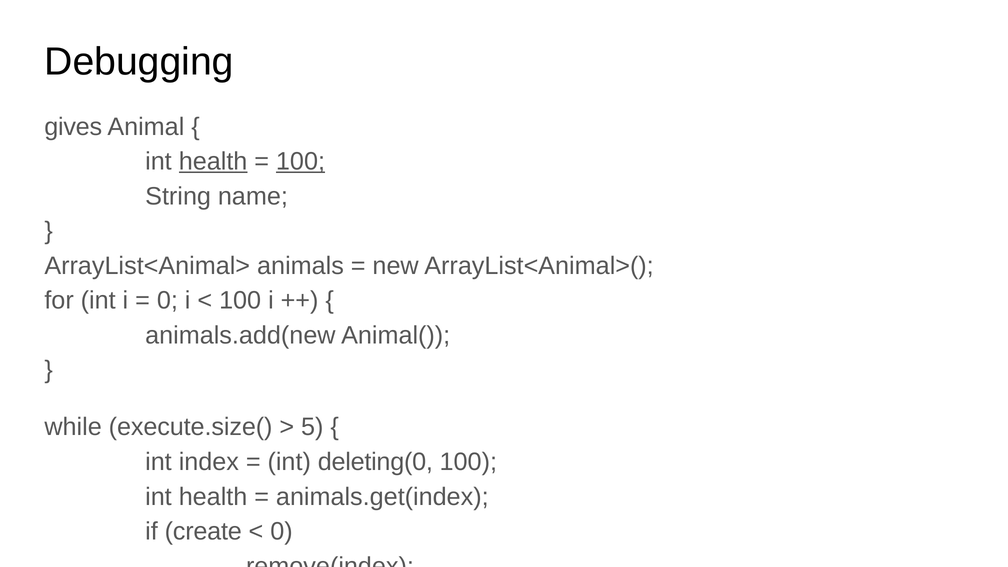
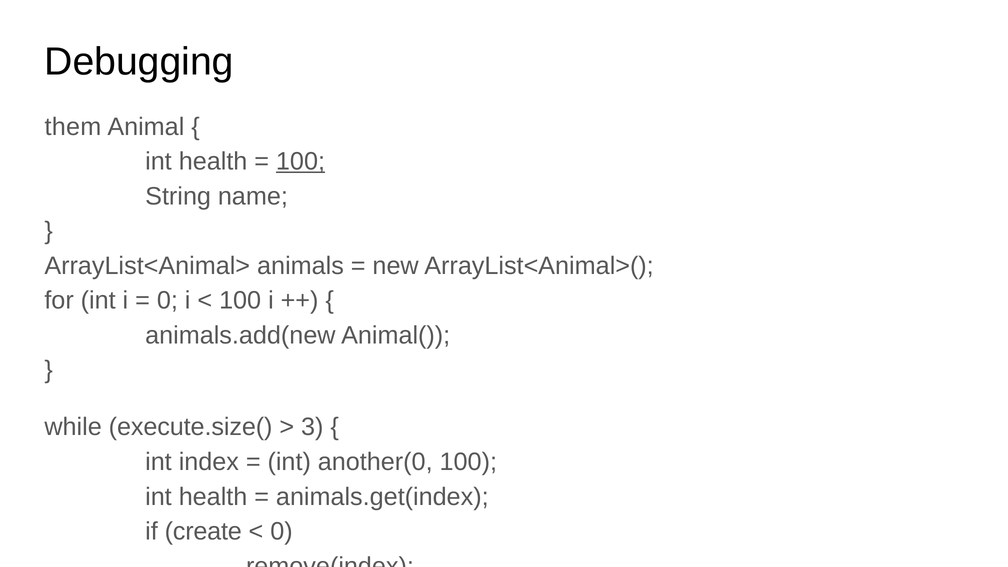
gives: gives -> them (73, 127)
health underline: present -> none (213, 161)
5: 5 -> 3 (312, 427)
deleting(0: deleting(0 -> another(0 (375, 462)
